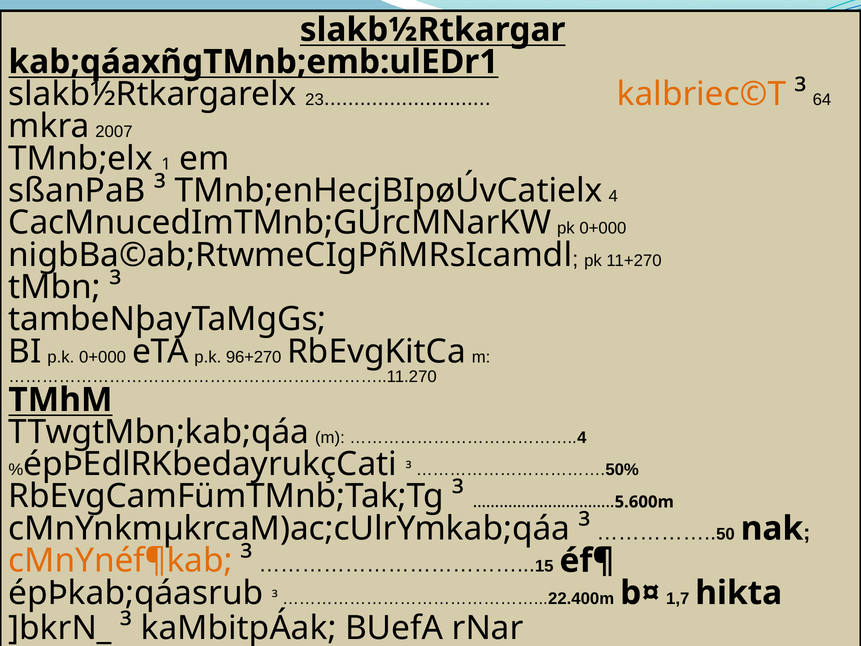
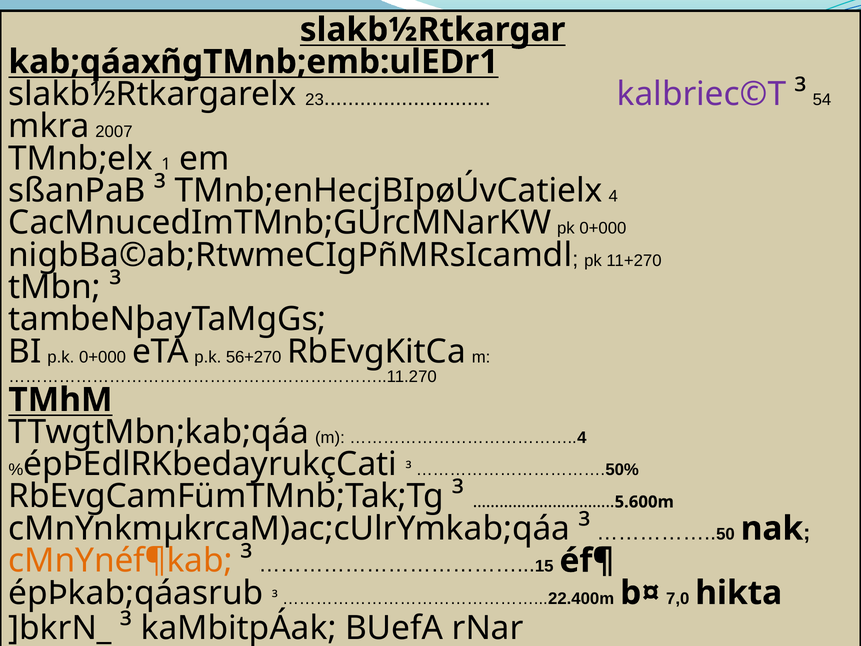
kalbriec©T colour: orange -> purple (702, 94)
64: 64 -> 54 (822, 100)
96+270: 96+270 -> 56+270 (254, 357)
1,7: 1,7 -> 7,0 (678, 598)
